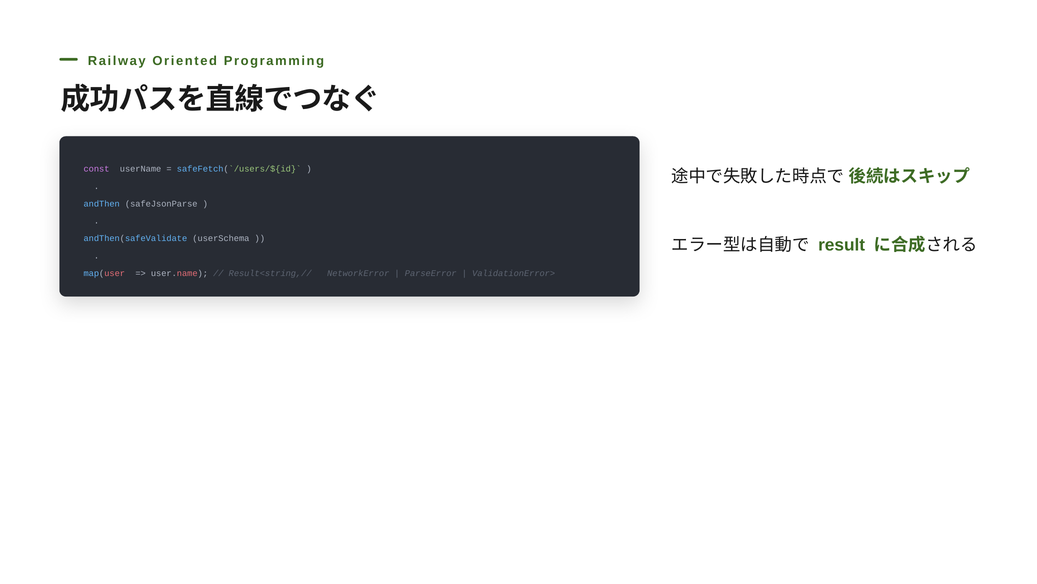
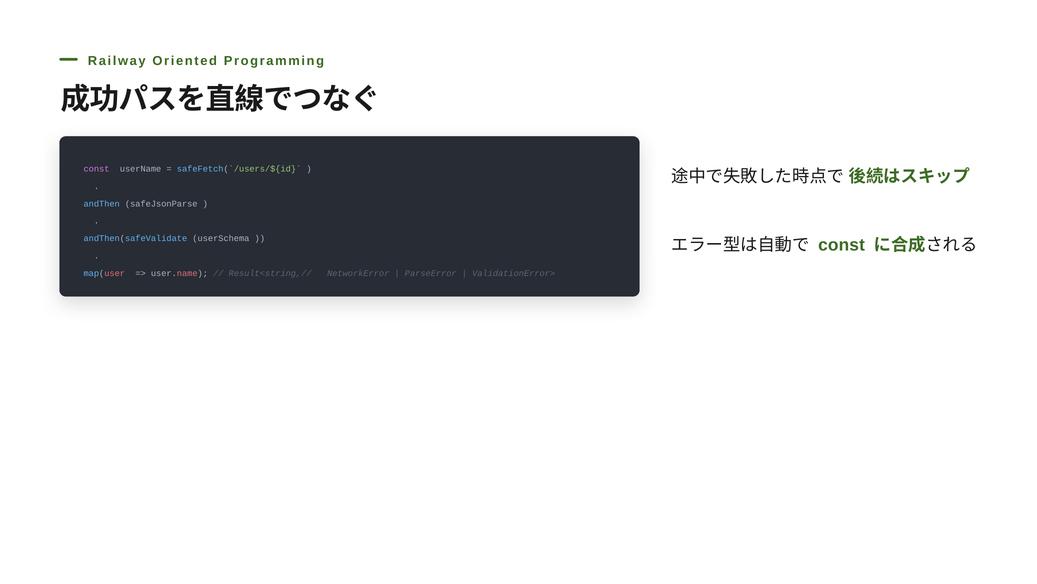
result: result -> const (842, 245)
